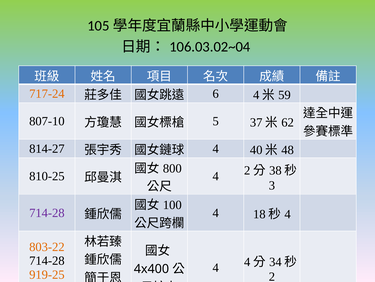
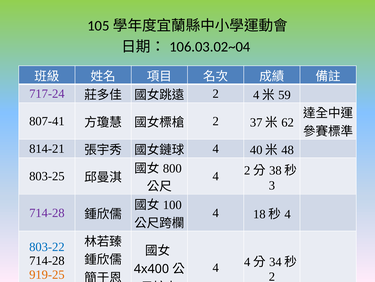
717-24 colour: orange -> purple (47, 93)
6: 6 -> 2 (216, 93)
807-10: 807-10 -> 807-41 (47, 121)
5: 5 -> 2 (216, 121)
814-27: 814-27 -> 814-21 (47, 148)
810-25: 810-25 -> 803-25 (47, 176)
803-22 colour: orange -> blue (47, 246)
